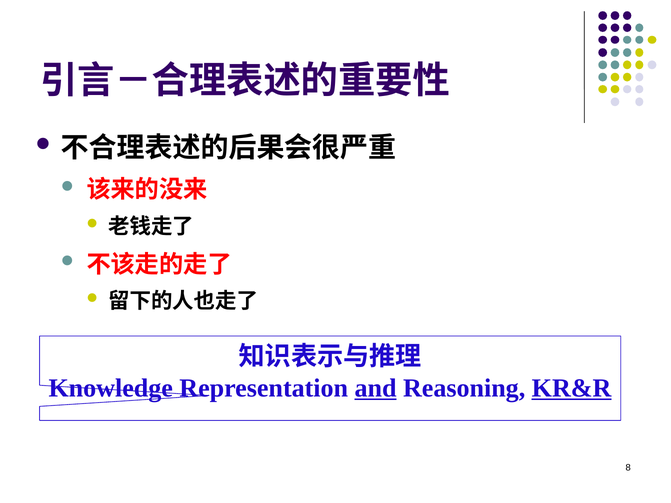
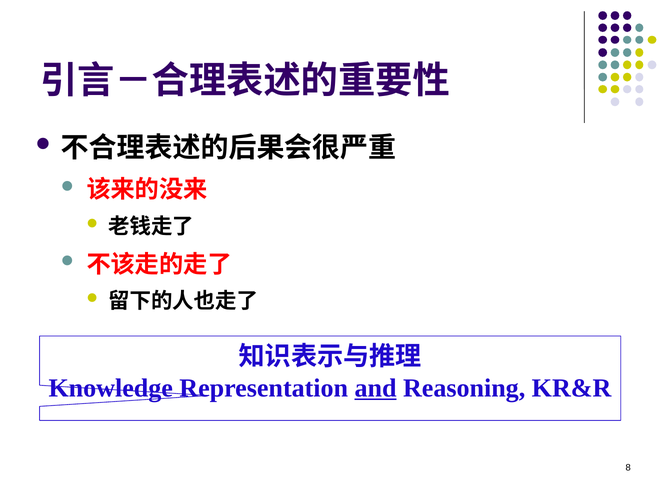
KR&R underline: present -> none (572, 388)
